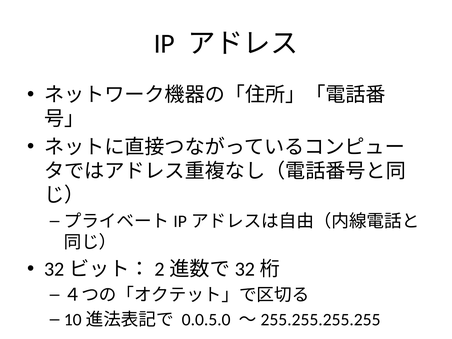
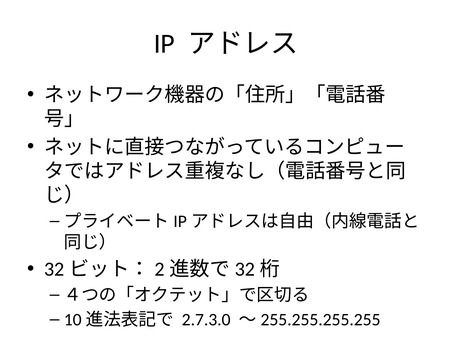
0.0.5.0: 0.0.5.0 -> 2.7.3.0 (206, 320)
